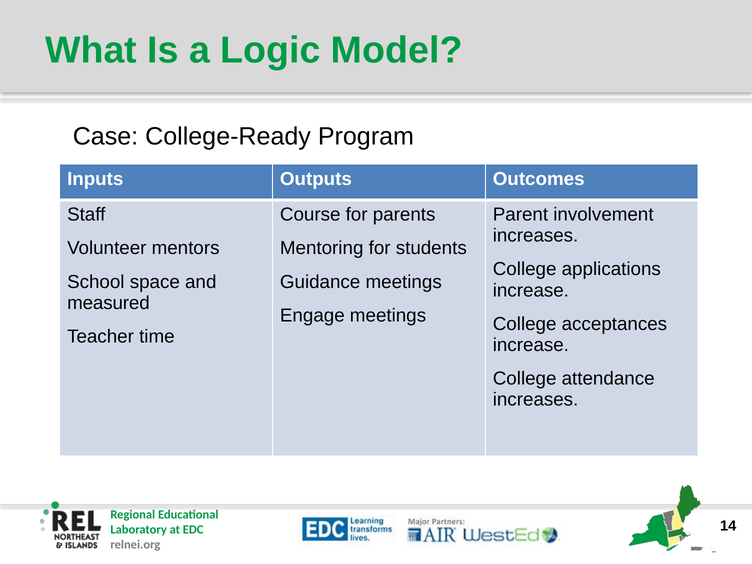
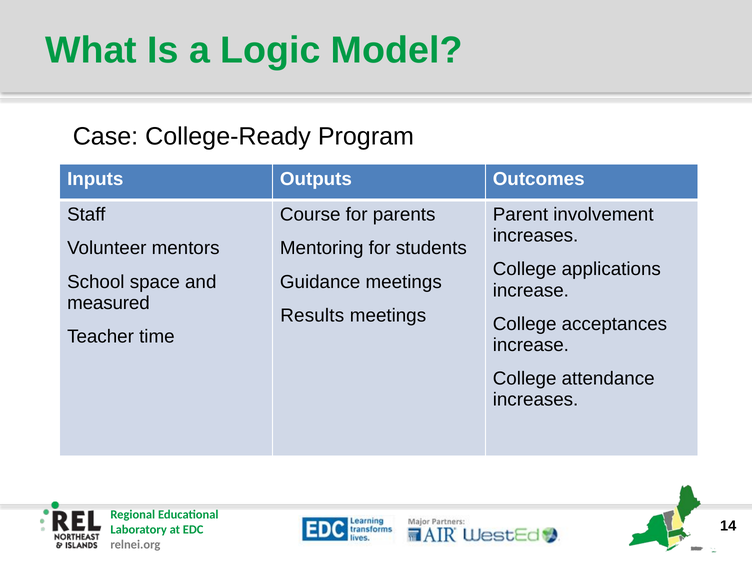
Engage: Engage -> Results (312, 315)
